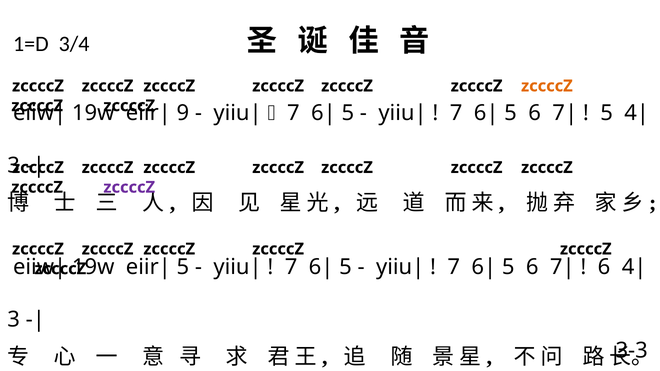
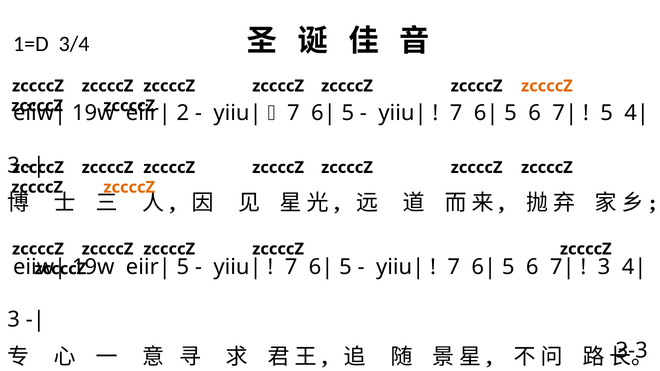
9: 9 -> 2 (183, 113)
zccccZ colour: purple -> orange (129, 187)
6: 6 -> 3 (604, 267)
